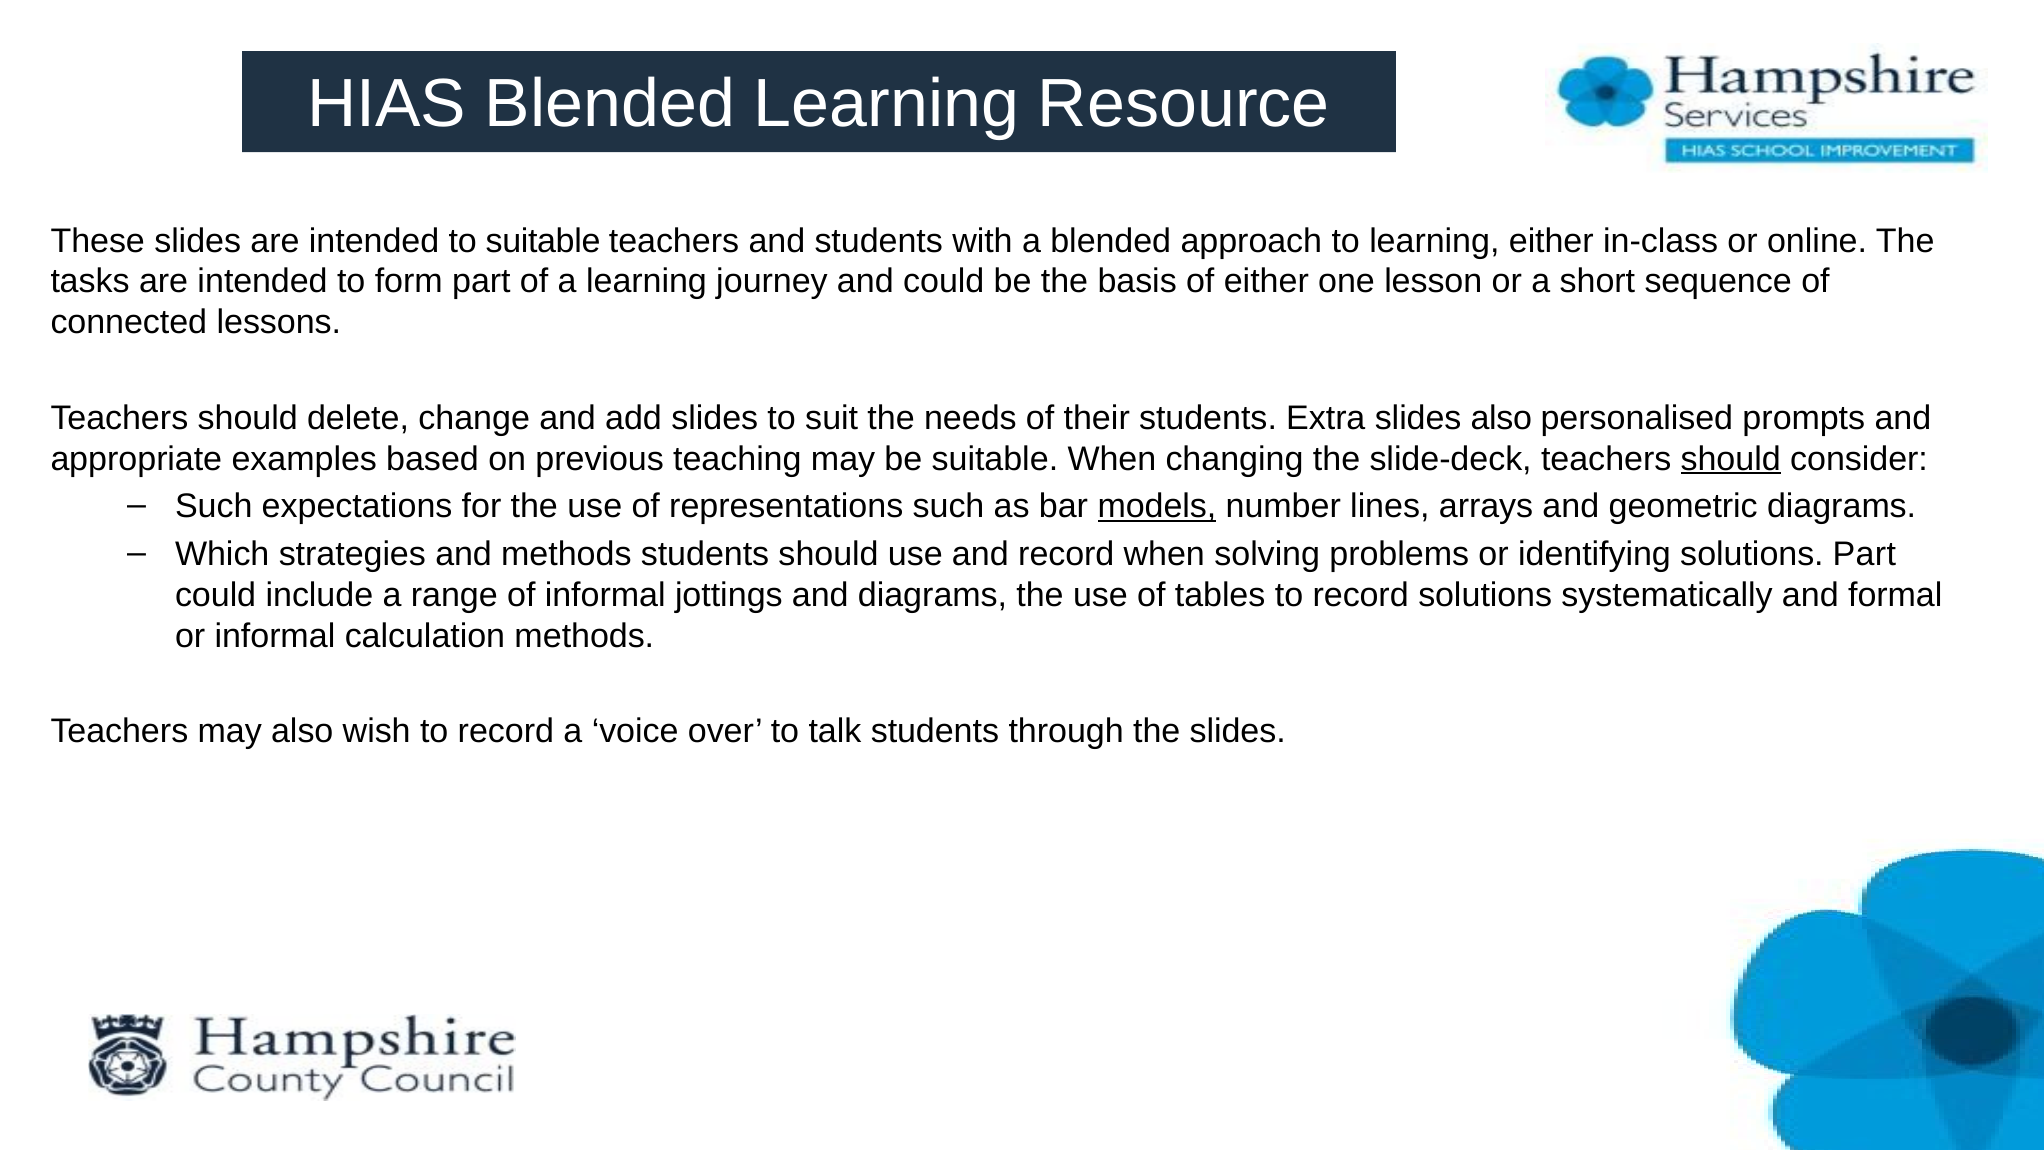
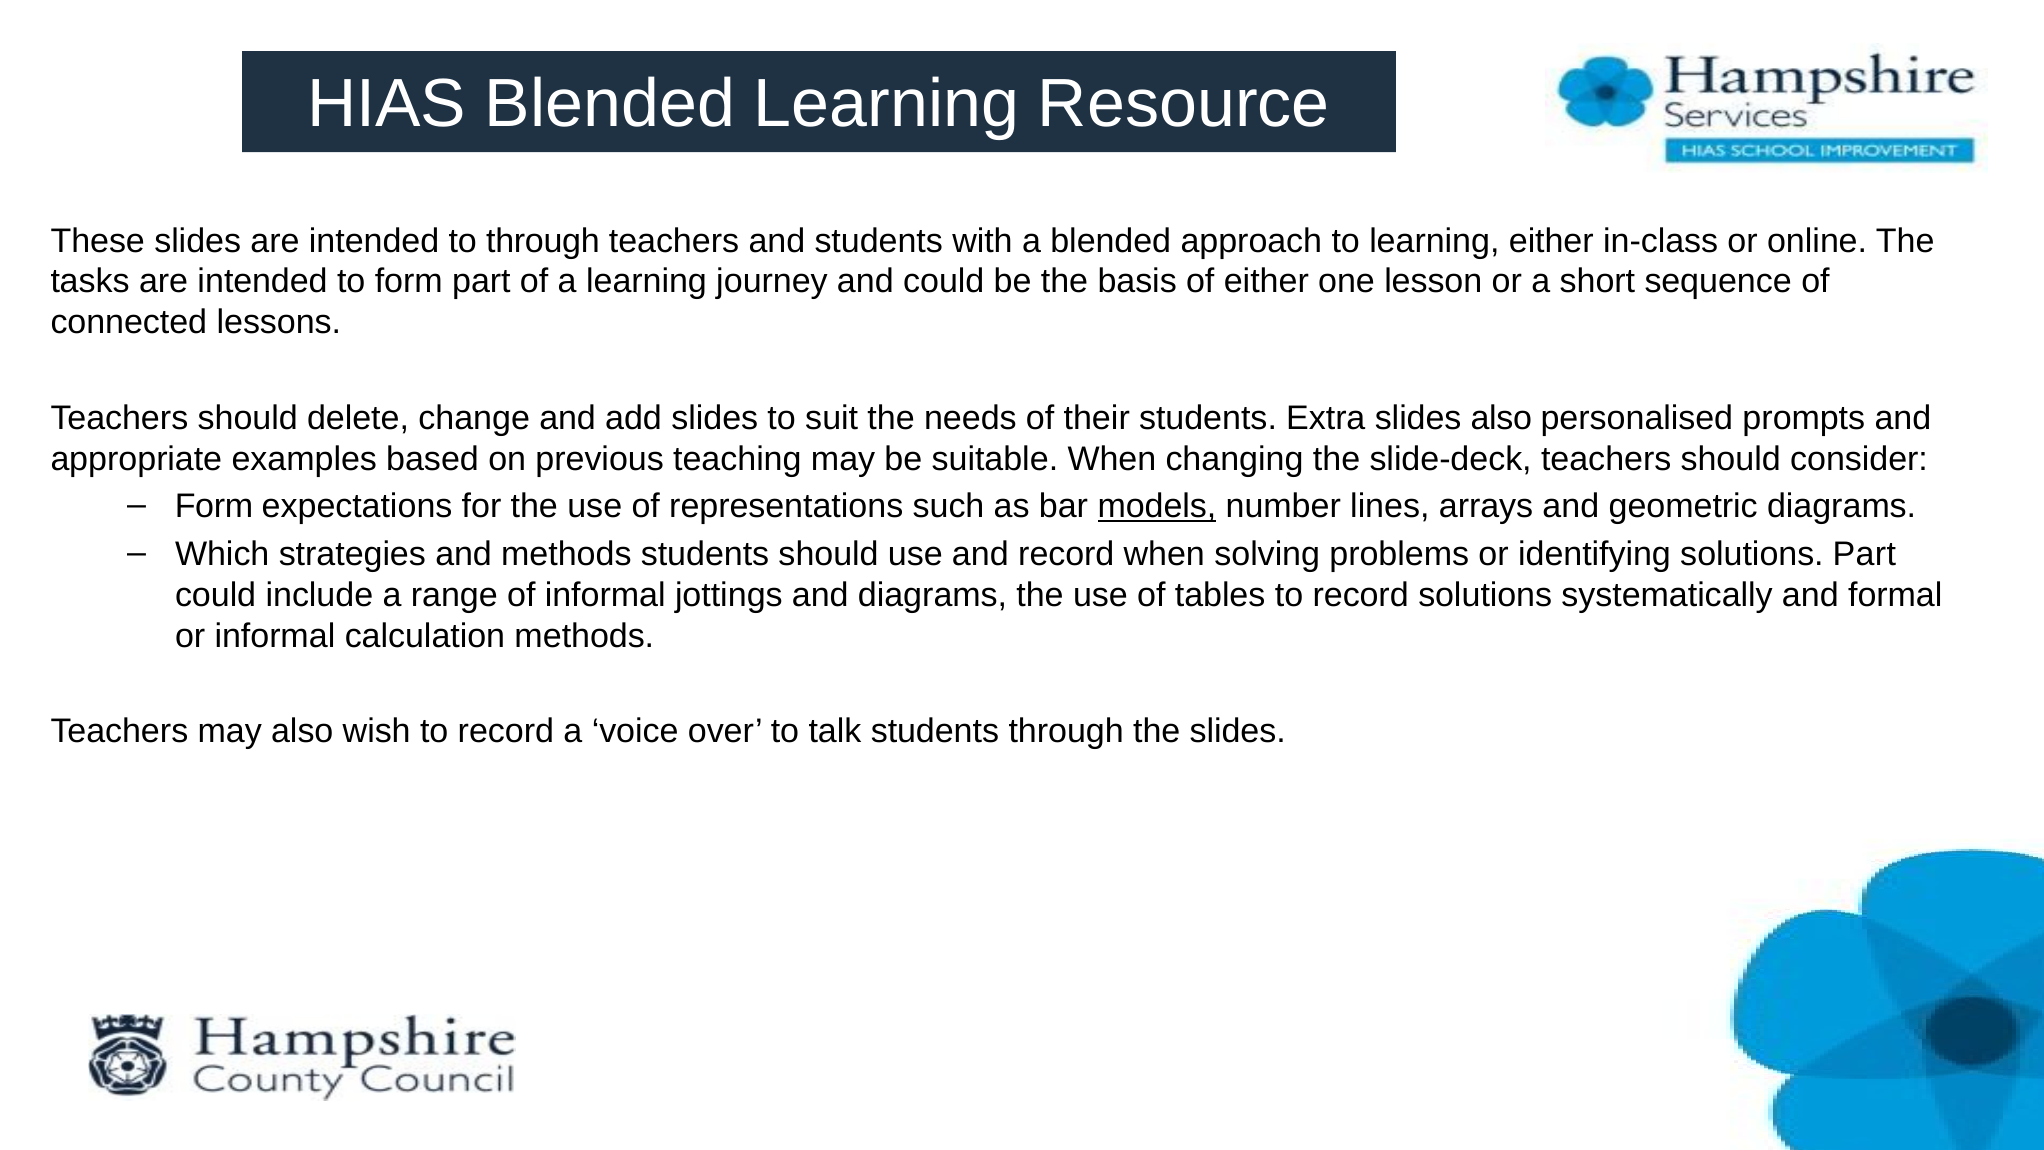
to suitable: suitable -> through (543, 241)
should underline: present -> none (1731, 459)
Such: Such -> Form (214, 506)
